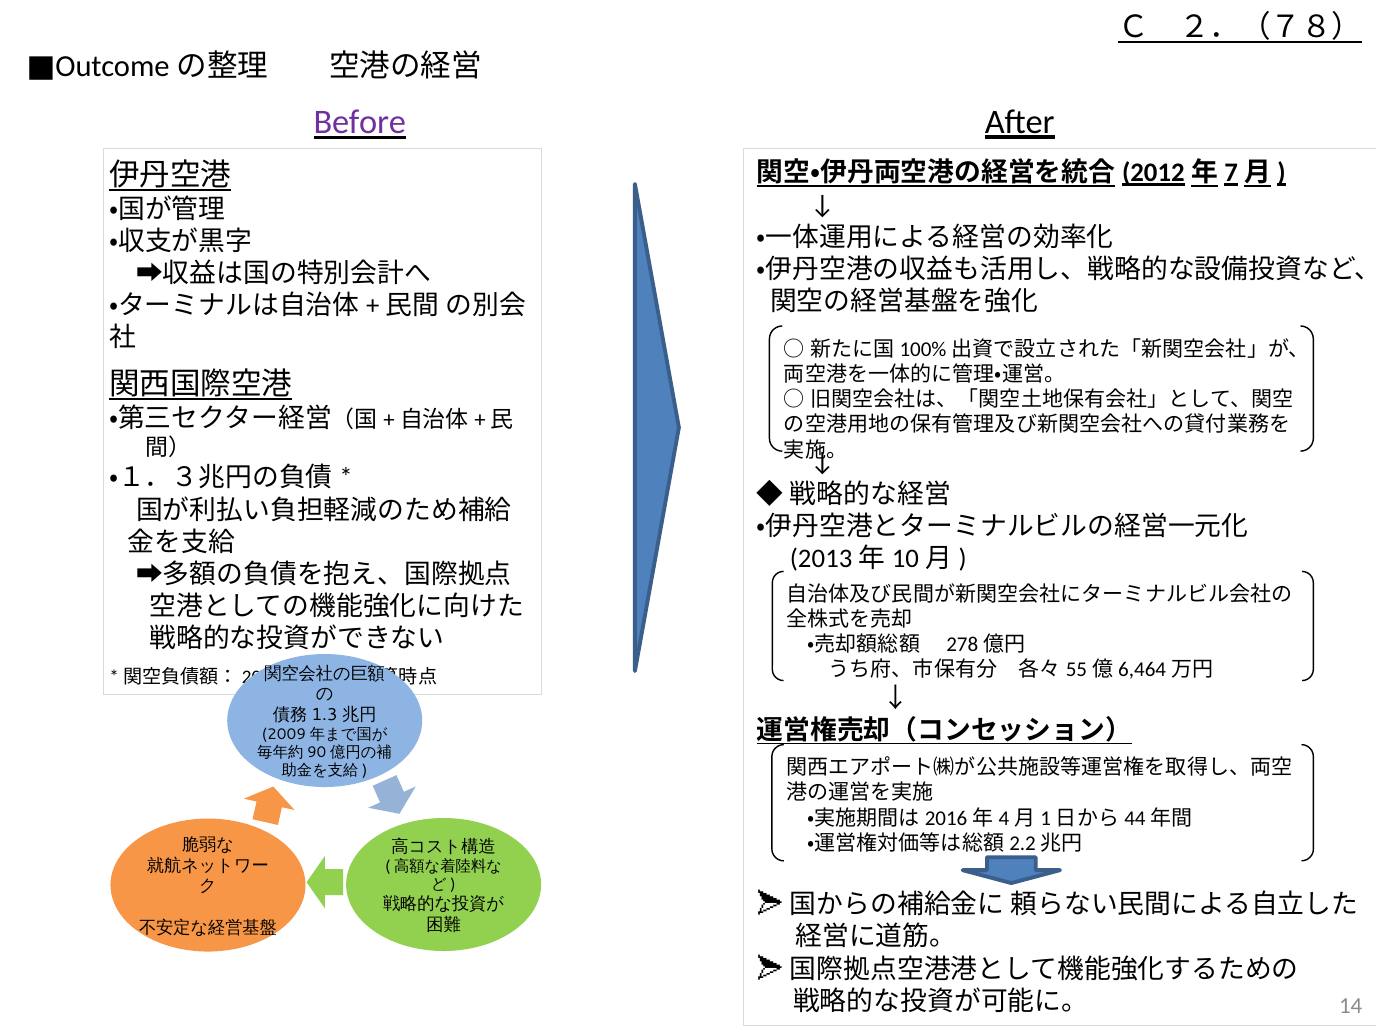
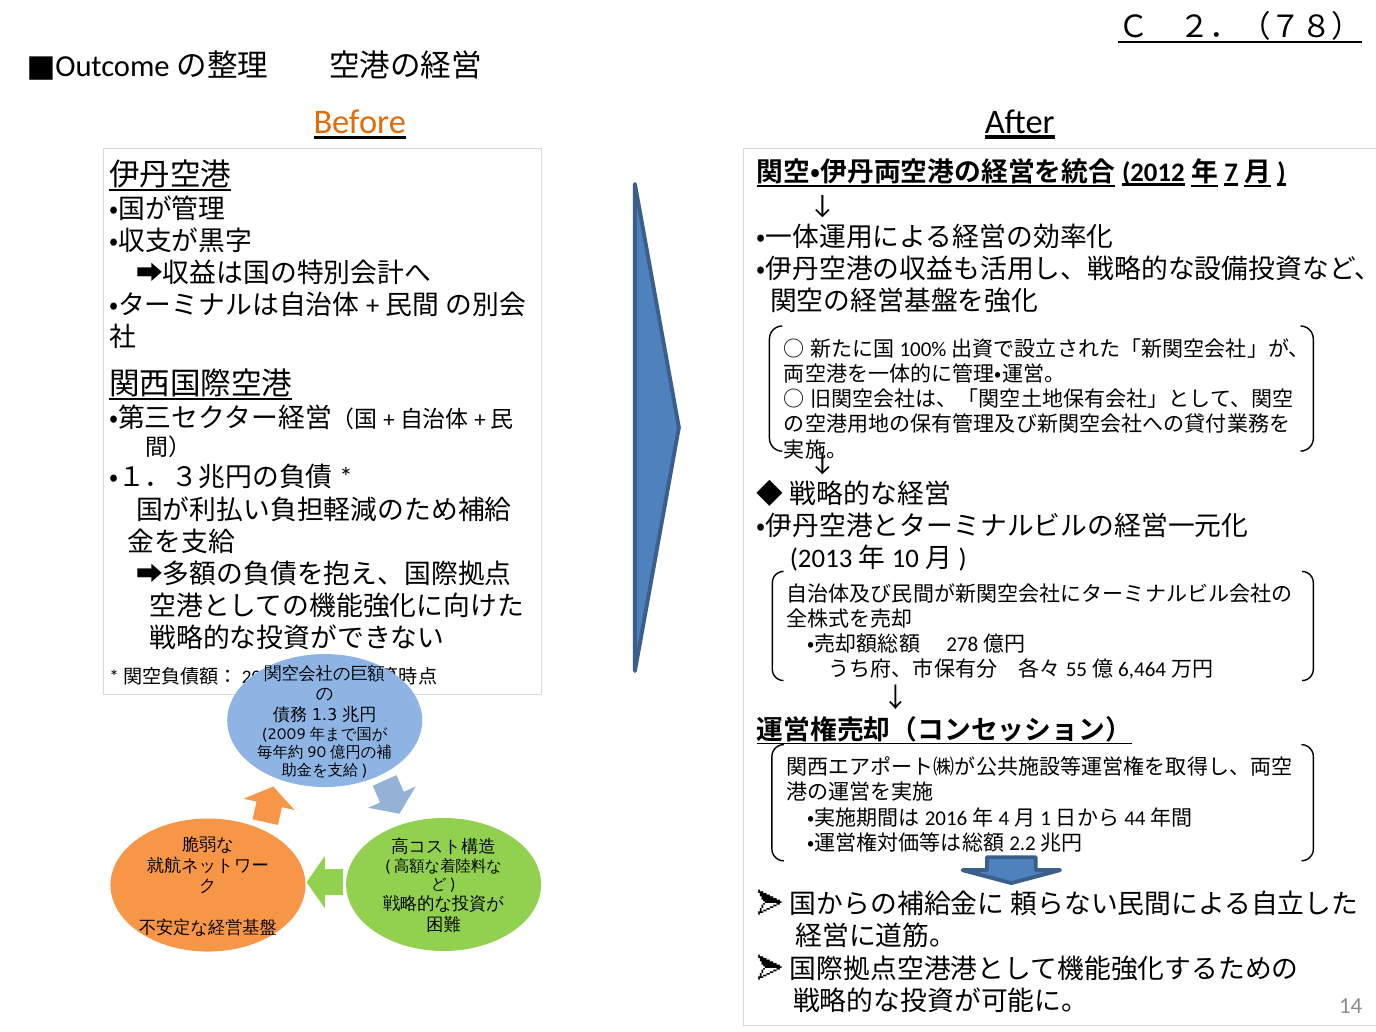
Before colour: purple -> orange (360, 123)
